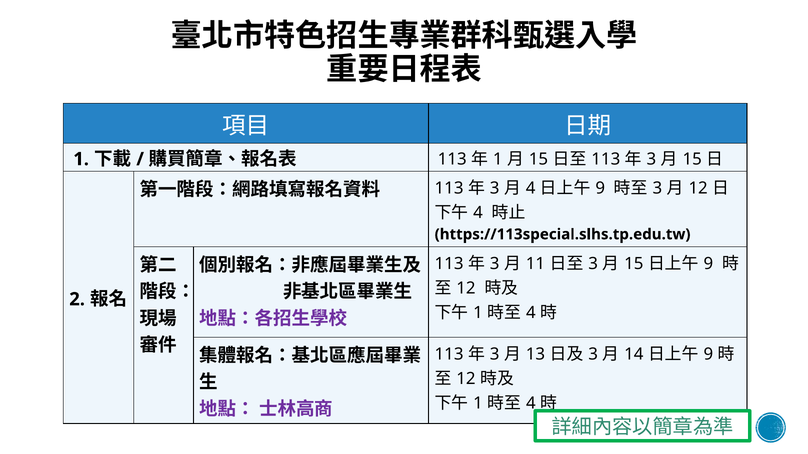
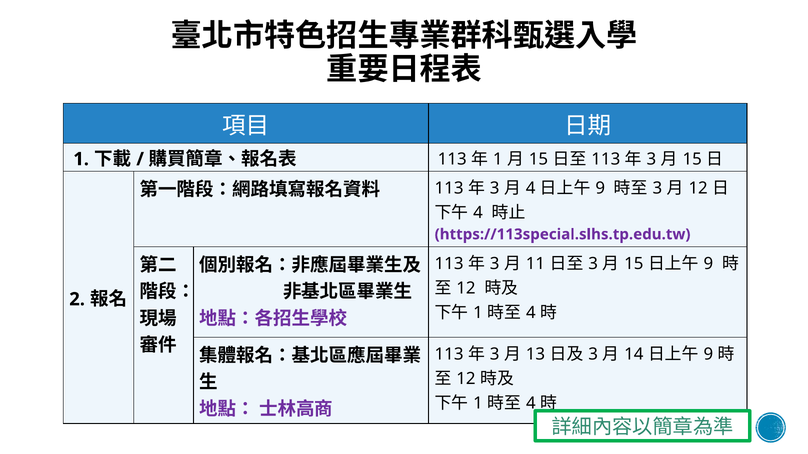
https://113special.slhs.tp.edu.tw colour: black -> purple (563, 235)
